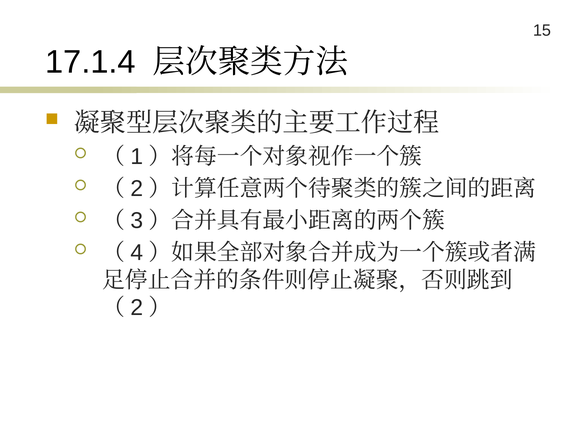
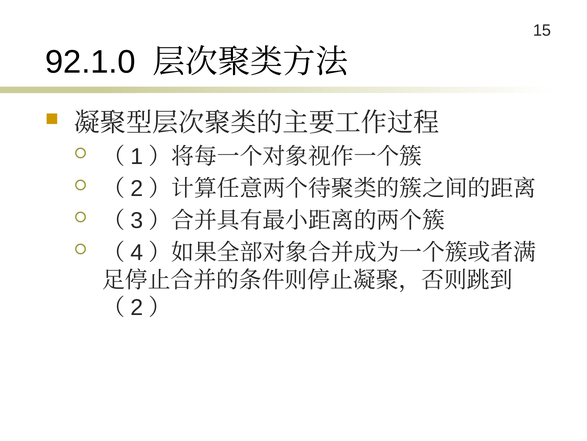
17.1.4: 17.1.4 -> 92.1.0 (90, 62)
